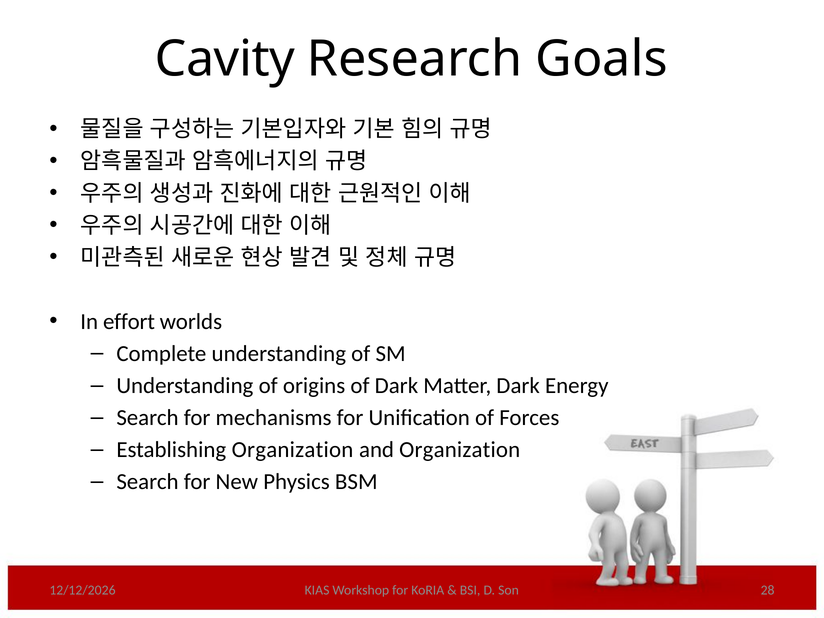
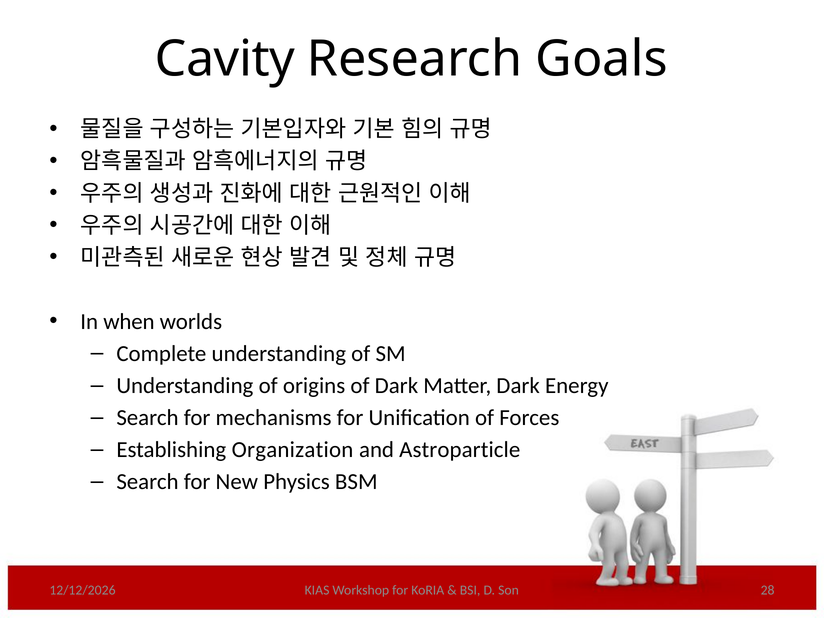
effort: effort -> when (129, 322)
and Organization: Organization -> Astroparticle (460, 450)
